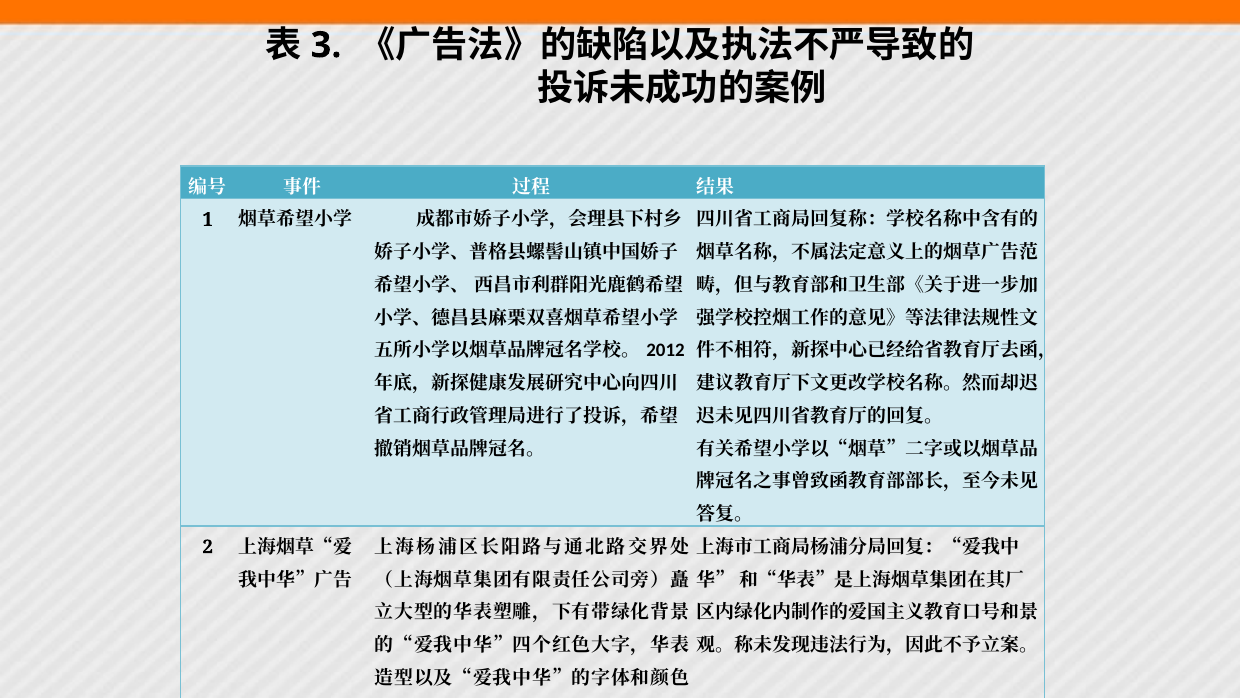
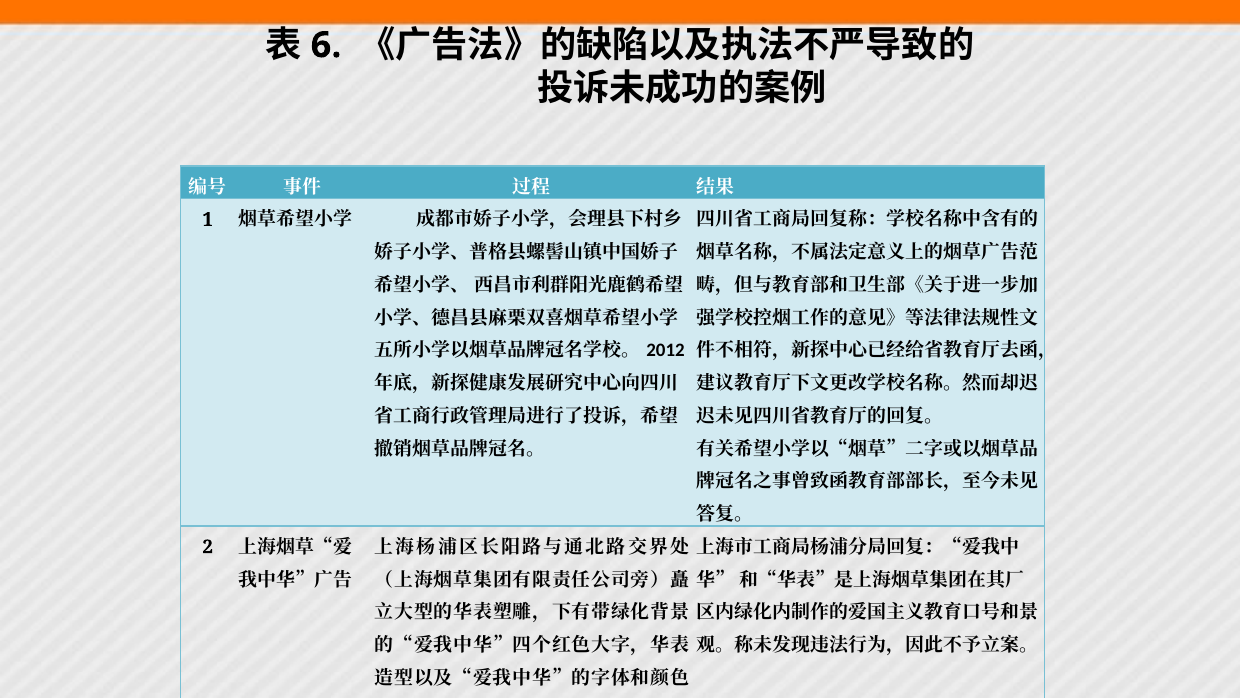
3: 3 -> 6 (326, 45)
